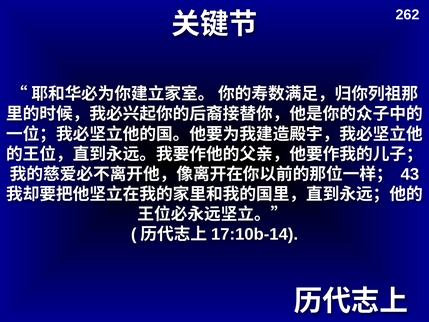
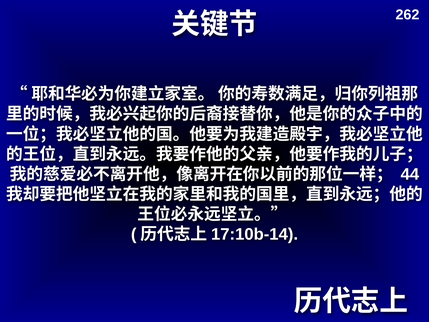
43: 43 -> 44 (410, 174)
